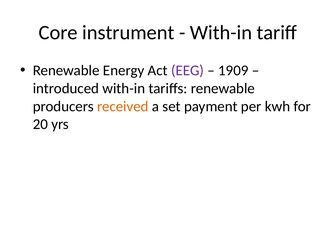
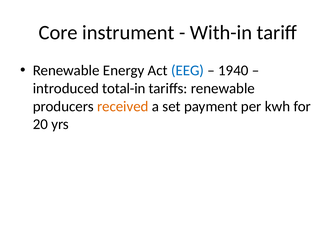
EEG colour: purple -> blue (188, 70)
1909: 1909 -> 1940 (233, 70)
introduced with-in: with-in -> total-in (124, 88)
